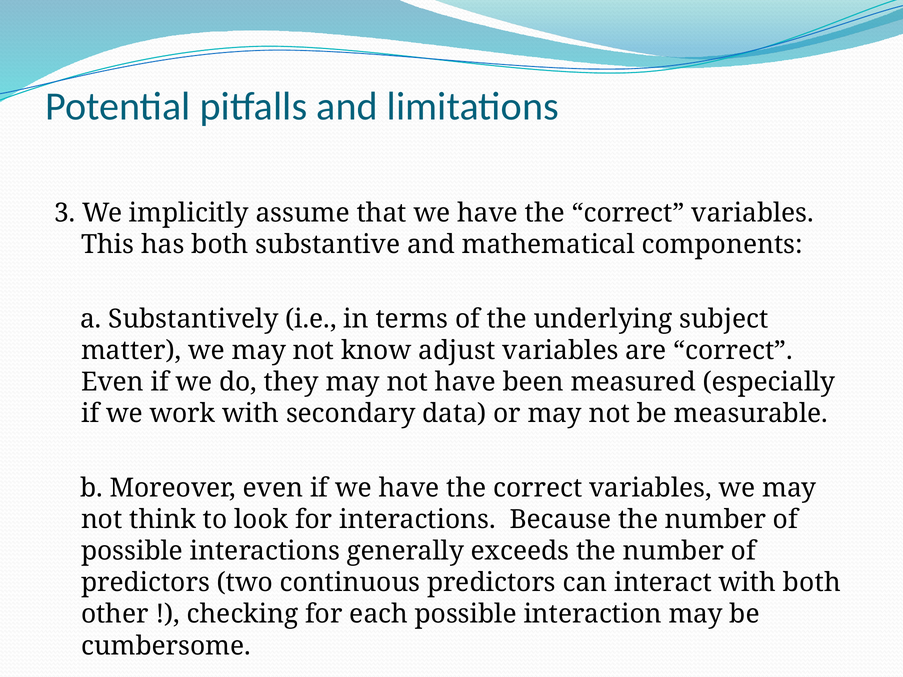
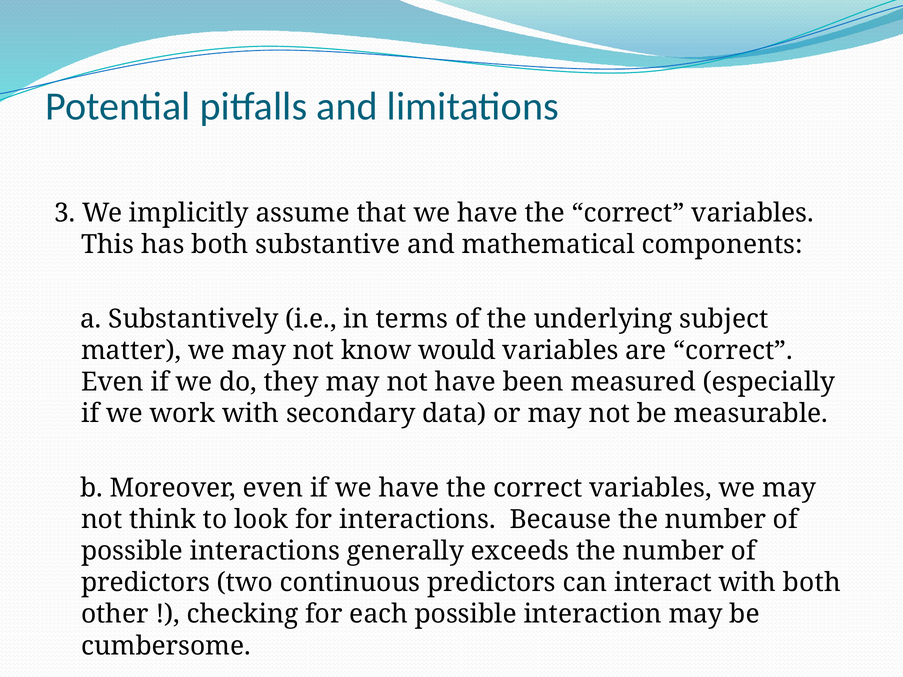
adjust: adjust -> would (457, 351)
